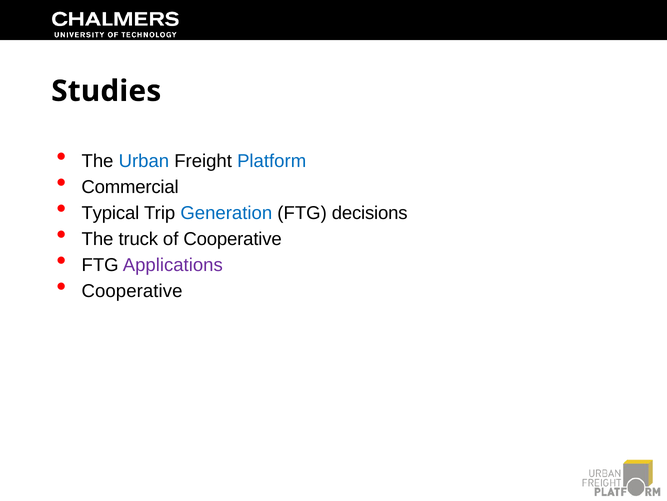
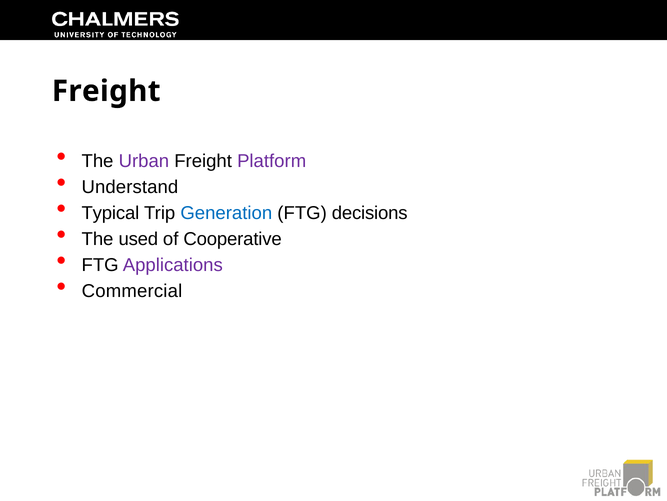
Studies: Studies -> Freight (106, 91)
Urban colour: blue -> purple (144, 161)
Platform colour: blue -> purple (272, 161)
Commercial: Commercial -> Understand (130, 187)
truck: truck -> used (138, 239)
Cooperative: Cooperative -> Commercial (132, 291)
